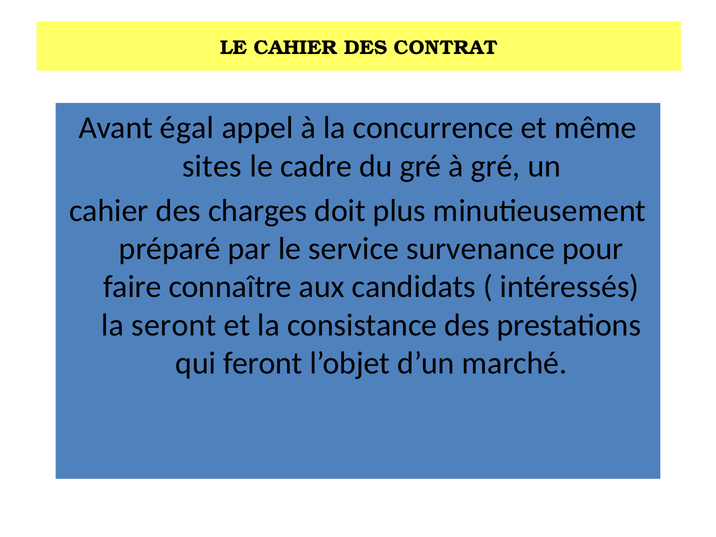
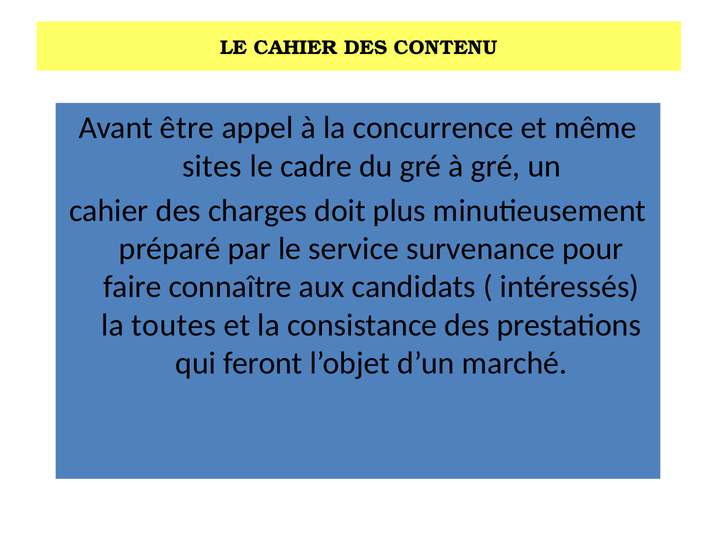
CONTRAT: CONTRAT -> CONTENU (446, 47)
égal: égal -> être (187, 128)
seront: seront -> toutes (174, 325)
